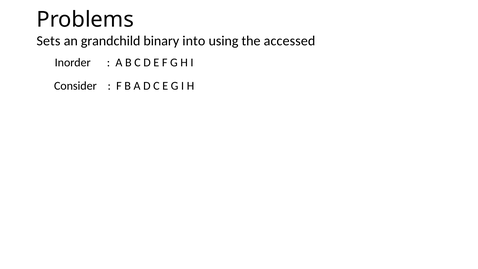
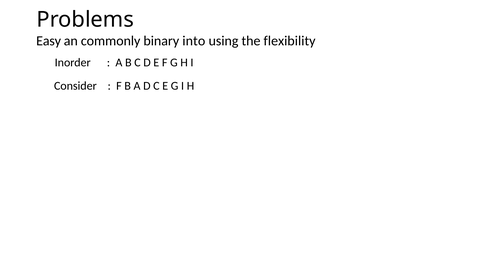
Sets: Sets -> Easy (49, 41)
grandchild: grandchild -> commonly (111, 41)
accessed: accessed -> flexibility (290, 41)
